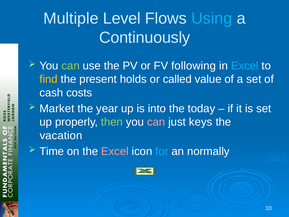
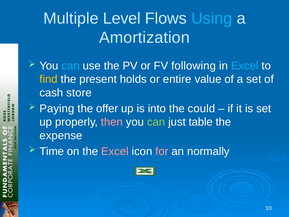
Continuously: Continuously -> Amortization (144, 38)
can colour: light green -> light blue (71, 66)
called: called -> entire (177, 79)
costs: costs -> store (79, 93)
Market: Market -> Paying (57, 108)
year: year -> offer (107, 108)
today: today -> could (201, 108)
then colour: light green -> pink (112, 122)
can colour: pink -> light green (156, 122)
keys: keys -> table (201, 122)
vacation: vacation -> expense (61, 135)
for colour: light blue -> pink (162, 151)
